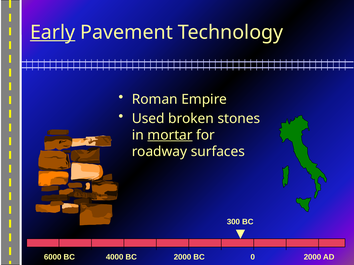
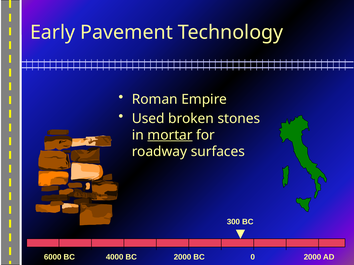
Early underline: present -> none (53, 32)
